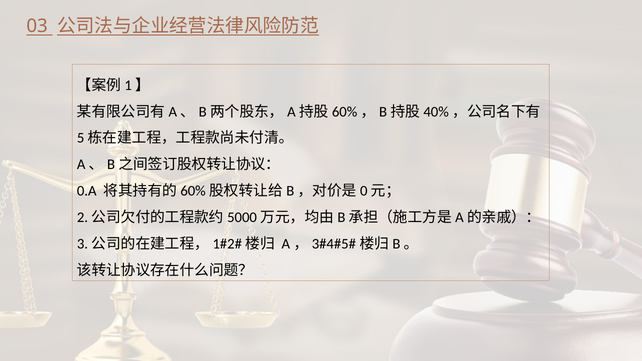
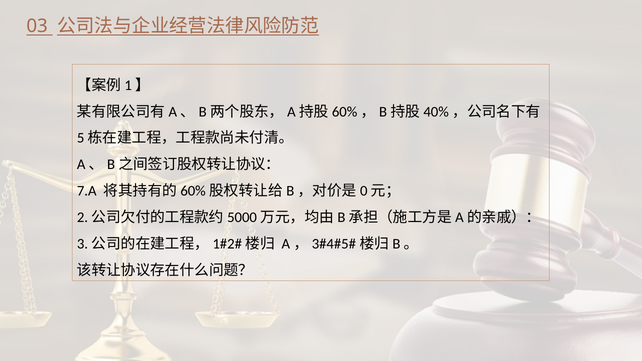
0.A: 0.A -> 7.A (87, 191)
